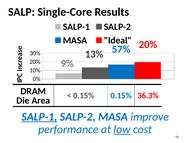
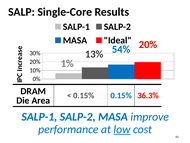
57%: 57% -> 54% (121, 49)
9%: 9% -> 1% (67, 63)
SALP-1 underline: present -> none (39, 116)
